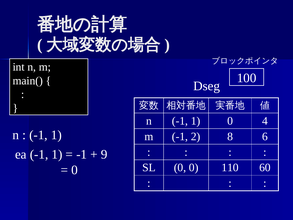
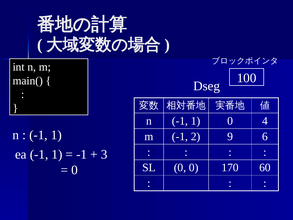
8: 8 -> 9 (230, 136)
9: 9 -> 3 (104, 154)
110: 110 -> 170 (230, 167)
